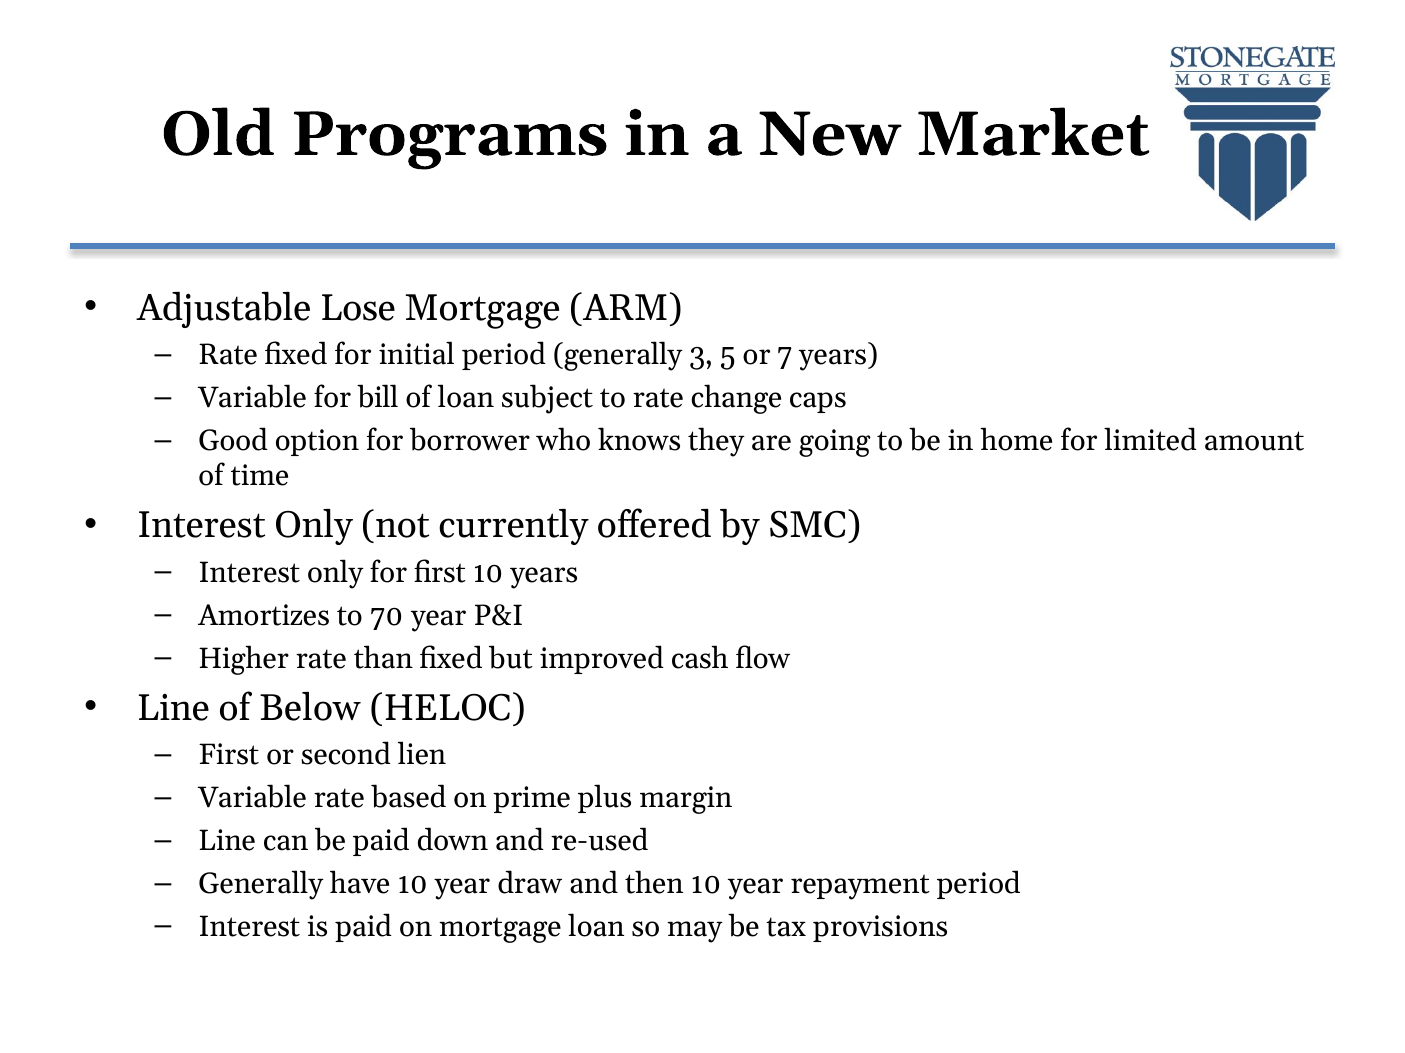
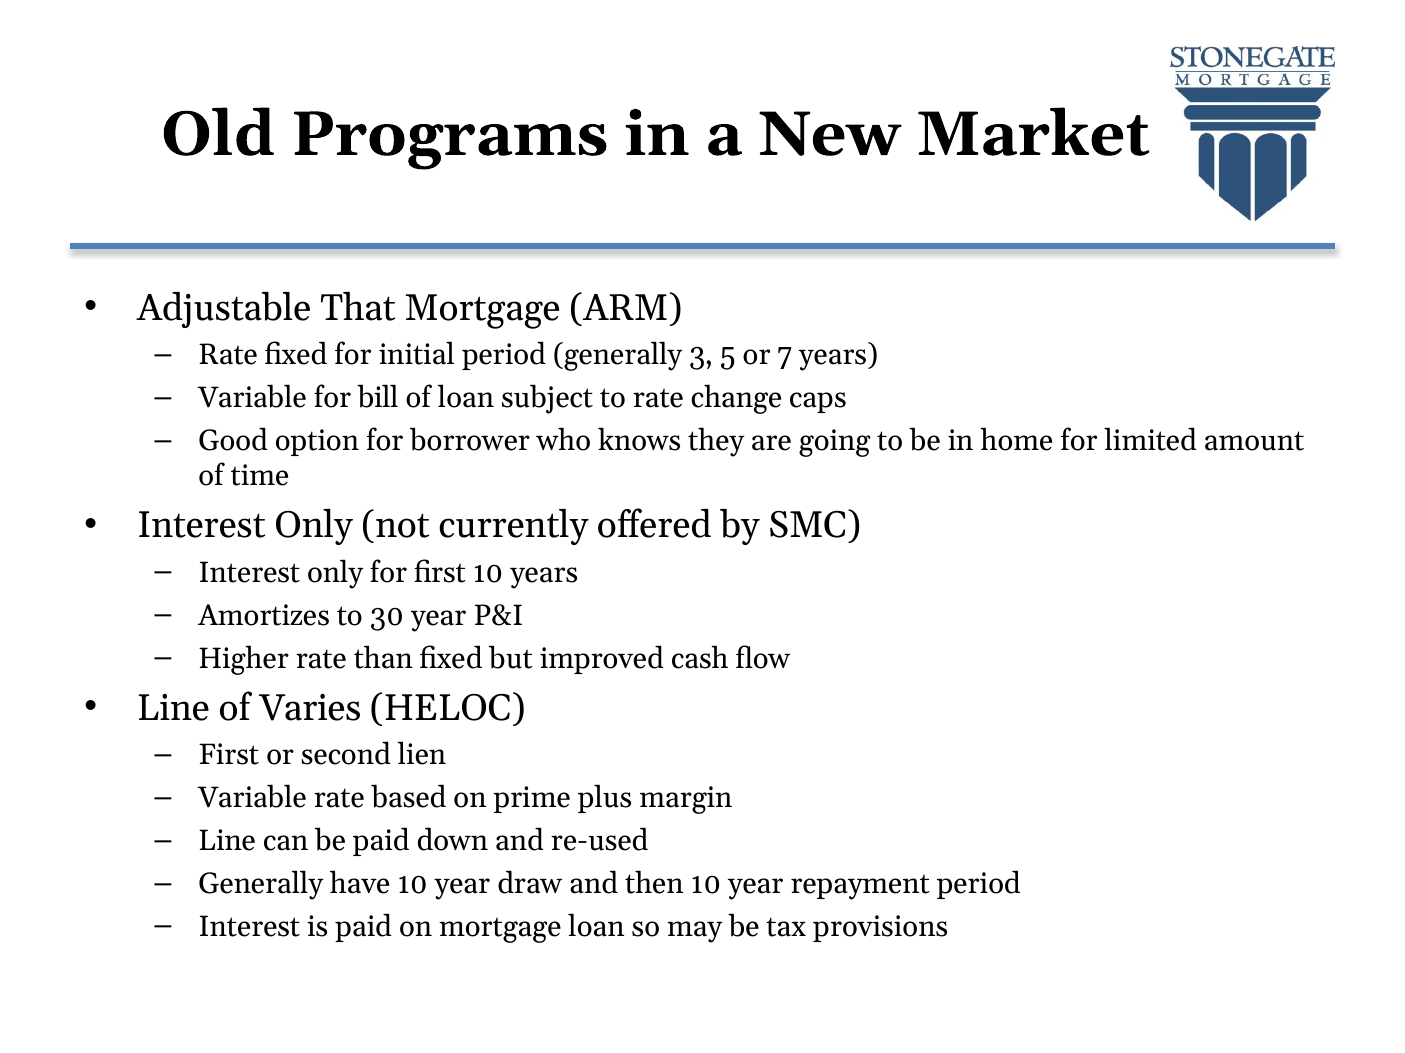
Lose: Lose -> That (358, 308)
70: 70 -> 30 (387, 616)
Below: Below -> Varies (310, 709)
